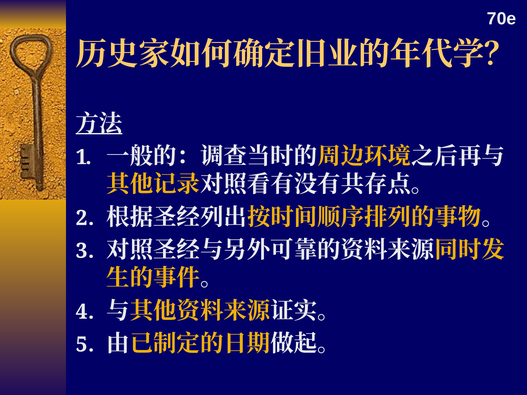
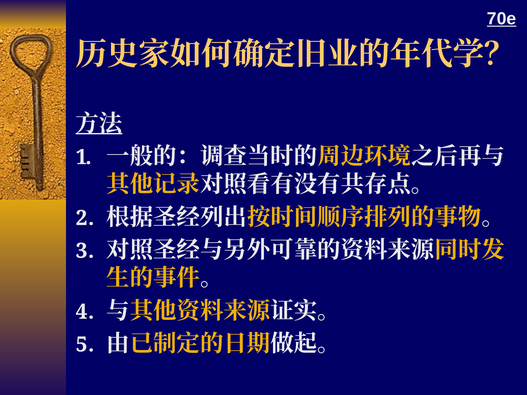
70e underline: none -> present (502, 19)
